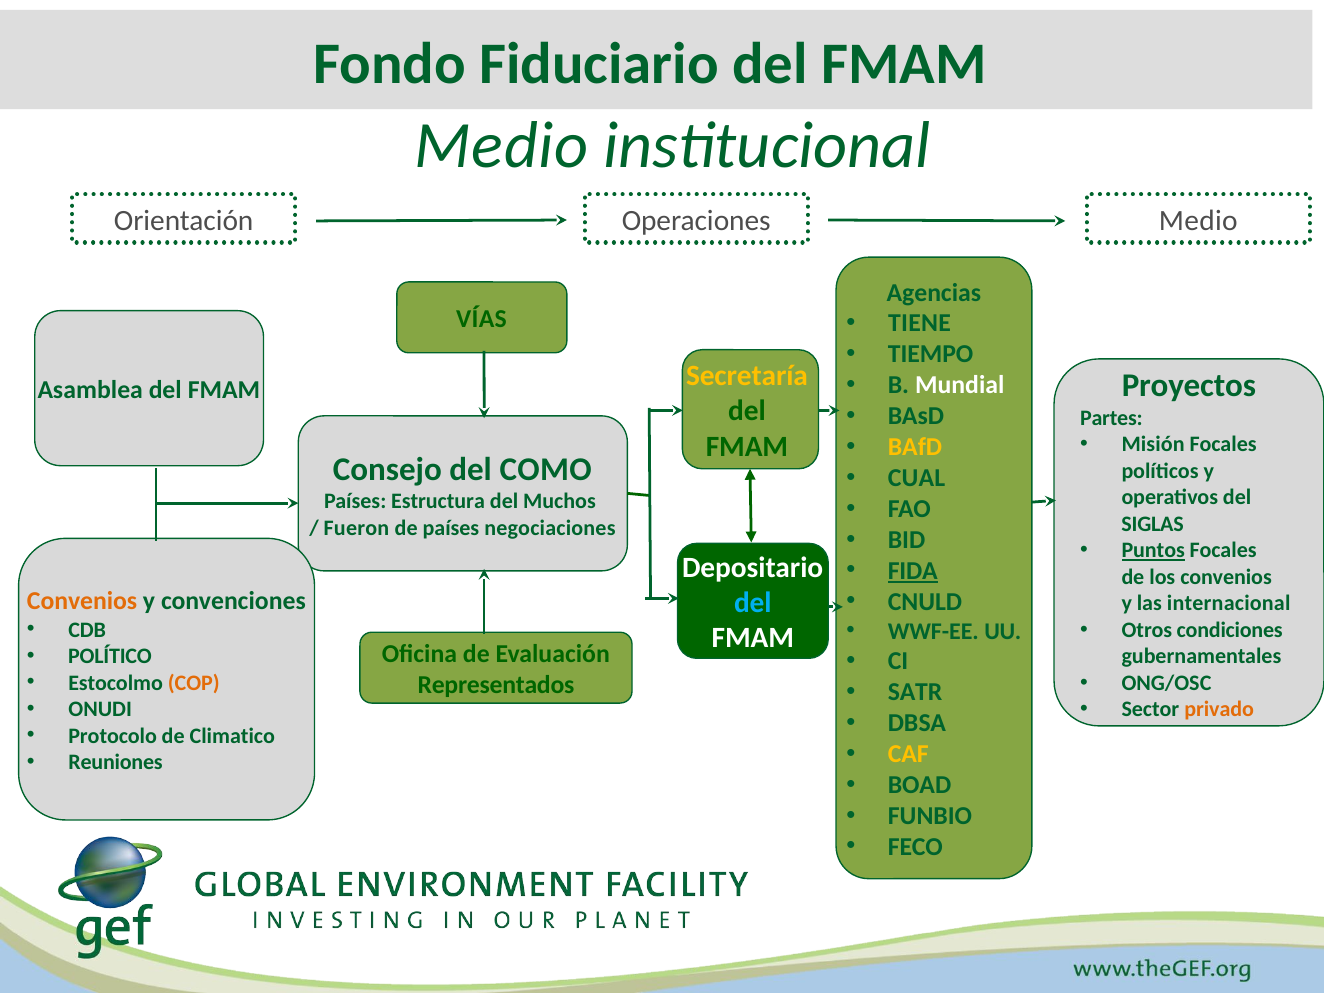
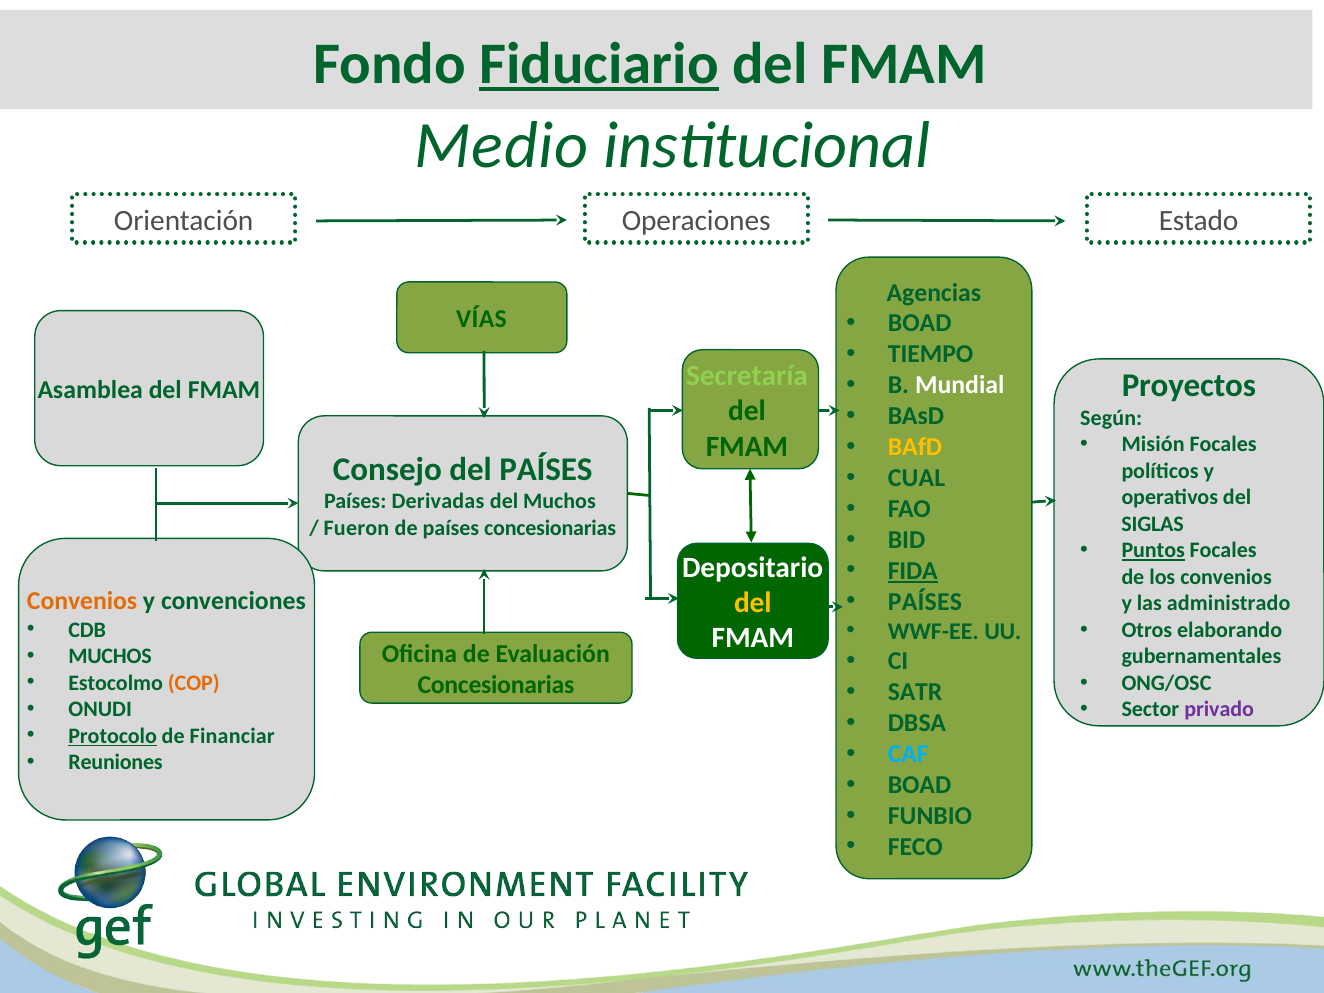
Fiduciario underline: none -> present (599, 64)
Operaciones Medio: Medio -> Estado (1199, 220)
TIENE: TIENE -> BOAD (920, 323)
Secretaría colour: yellow -> light green (747, 376)
Partes: Partes -> Según (1111, 418)
del COMO: COMO -> PAÍSES (546, 469)
Estructura: Estructura -> Derivadas (438, 501)
países negociaciones: negociaciones -> concesionarias (550, 528)
CNULD: CNULD -> PAÍSES (925, 602)
del colour: light blue -> yellow (753, 603)
internacional: internacional -> administrado (1229, 603)
condiciones: condiciones -> elaborando (1230, 630)
POLÍTICO: POLÍTICO -> MUCHOS (110, 656)
Representados: Representados -> Concesionarias (496, 685)
privado colour: orange -> purple (1219, 709)
Protocolo underline: none -> present (113, 736)
Climatico: Climatico -> Financiar (232, 736)
CAF colour: yellow -> light blue (908, 754)
